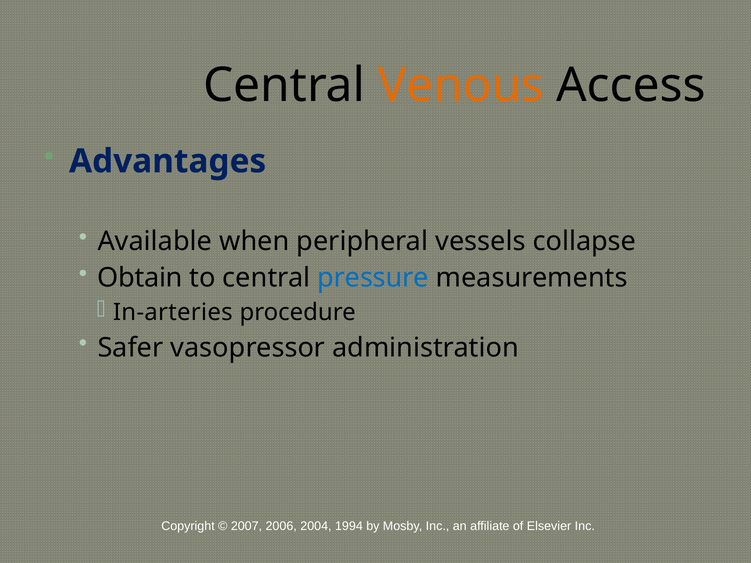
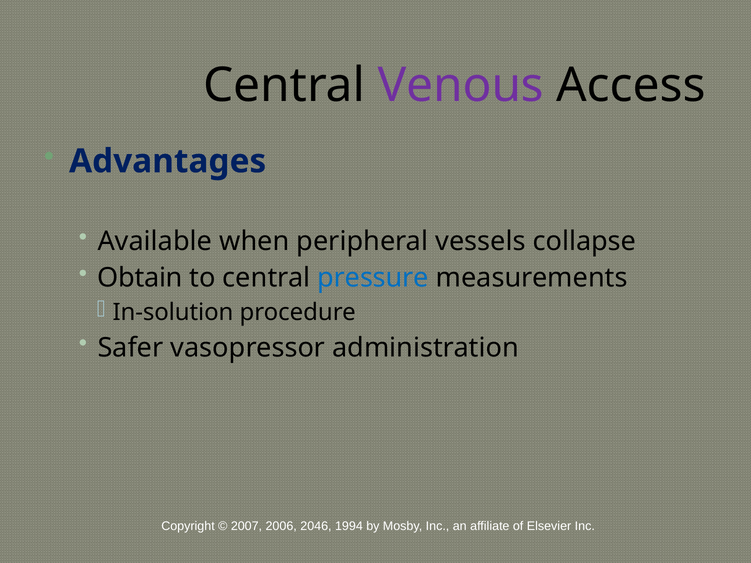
Venous colour: orange -> purple (461, 86)
In-arteries: In-arteries -> In-solution (173, 313)
2004: 2004 -> 2046 (316, 527)
